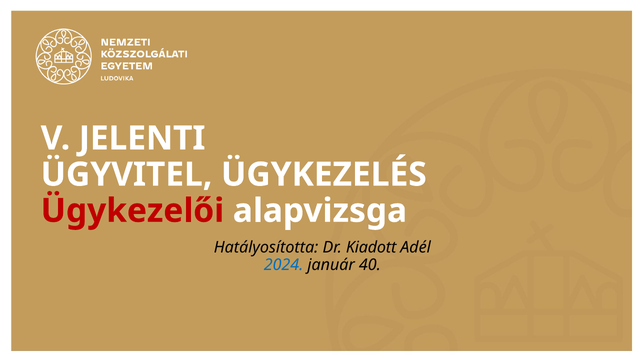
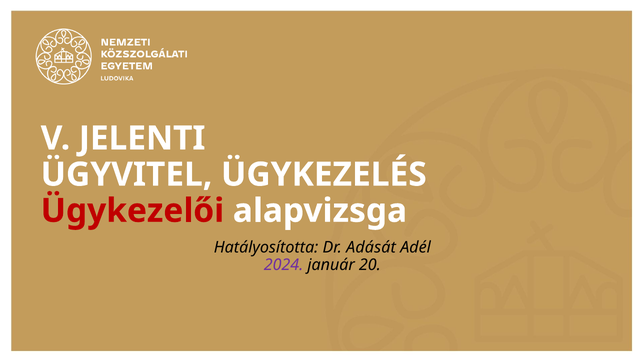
Kiadott: Kiadott -> Adását (371, 247)
2024 colour: blue -> purple (284, 265)
40: 40 -> 20 (370, 265)
